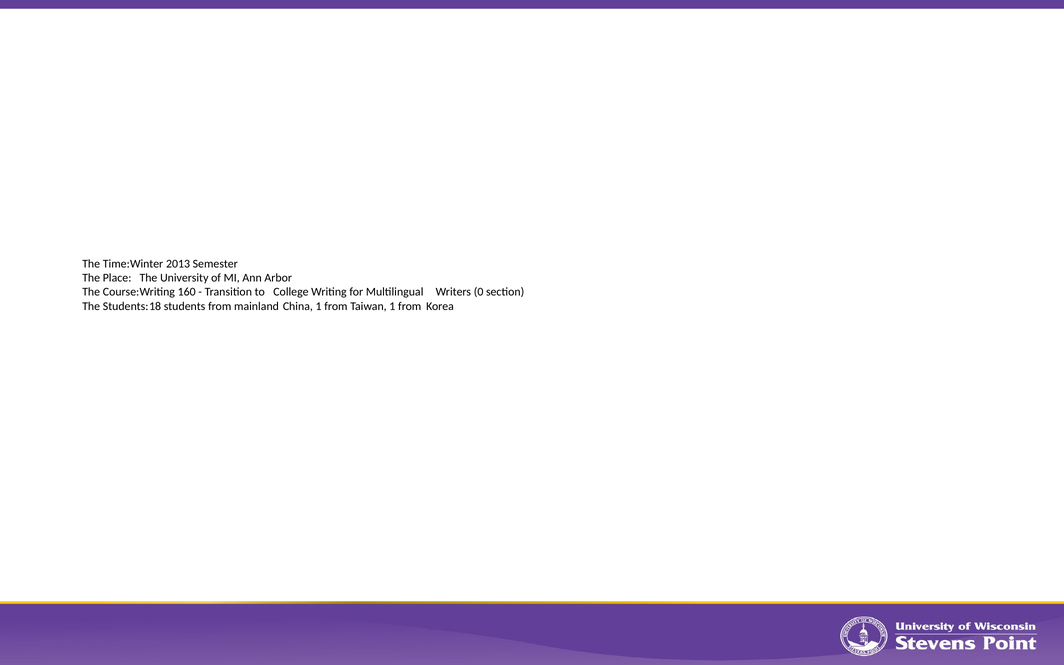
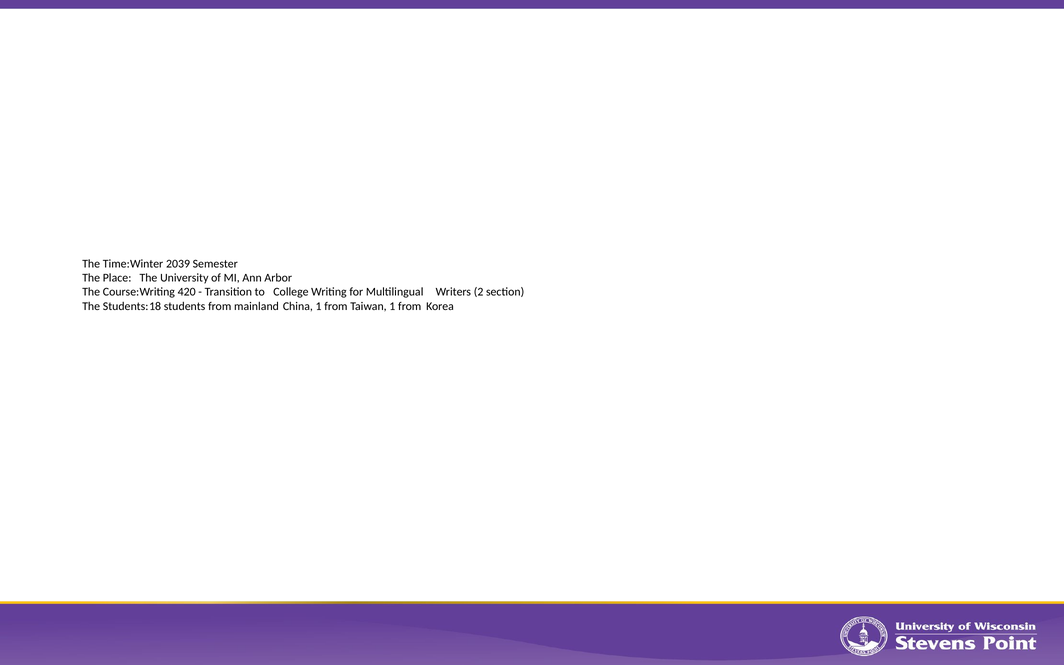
2013: 2013 -> 2039 (178, 264)
160: 160 -> 420 (187, 292)
0: 0 -> 2 (479, 292)
